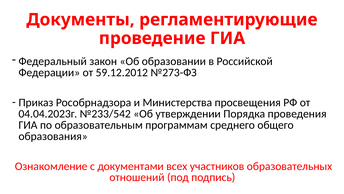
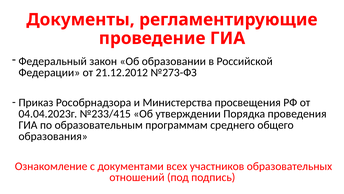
59.12.2012: 59.12.2012 -> 21.12.2012 (122, 72)
№233/542: №233/542 -> №233/415 (105, 114)
